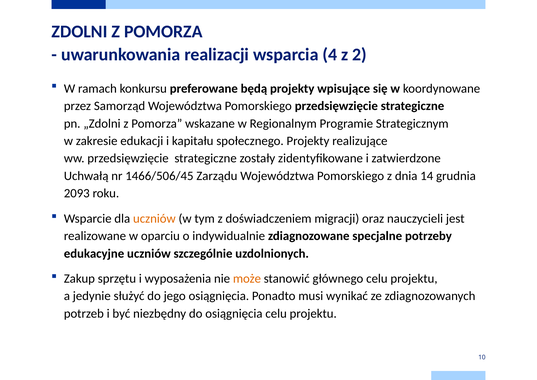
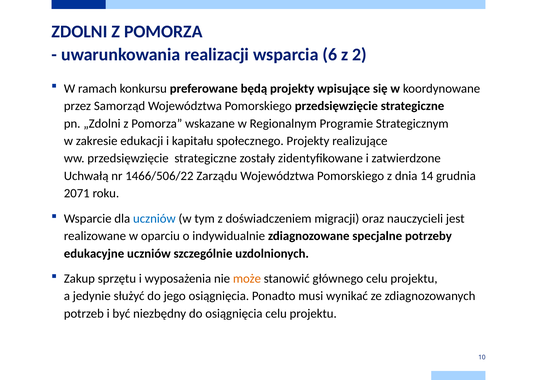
4: 4 -> 6 (330, 55)
1466/506/45: 1466/506/45 -> 1466/506/22 (159, 176)
2093: 2093 -> 2071 (77, 193)
uczniów colour: orange -> blue (154, 218)
